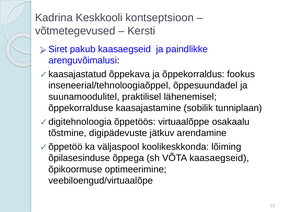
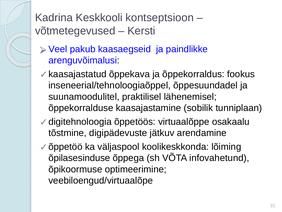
Siret: Siret -> Veel (58, 49)
VÕTA kaasaegseid: kaasaegseid -> infovahetund (219, 158)
